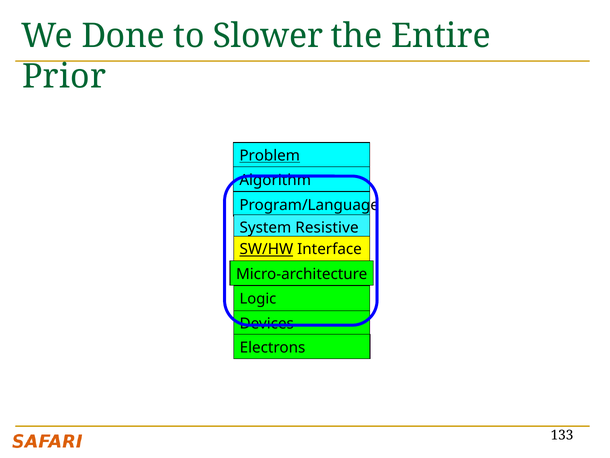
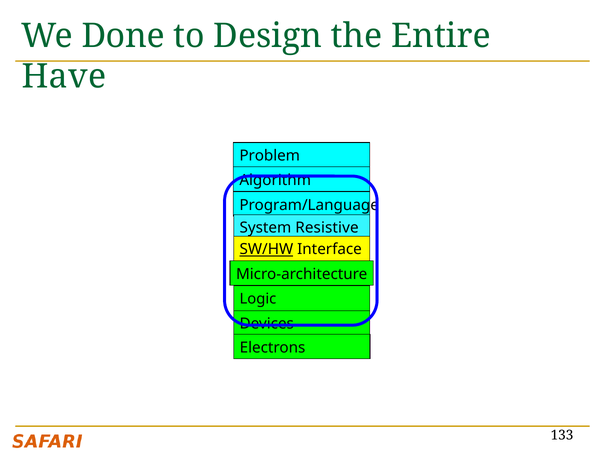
Slower: Slower -> Design (268, 36)
Prior: Prior -> Have (64, 77)
Problem underline: present -> none (270, 156)
